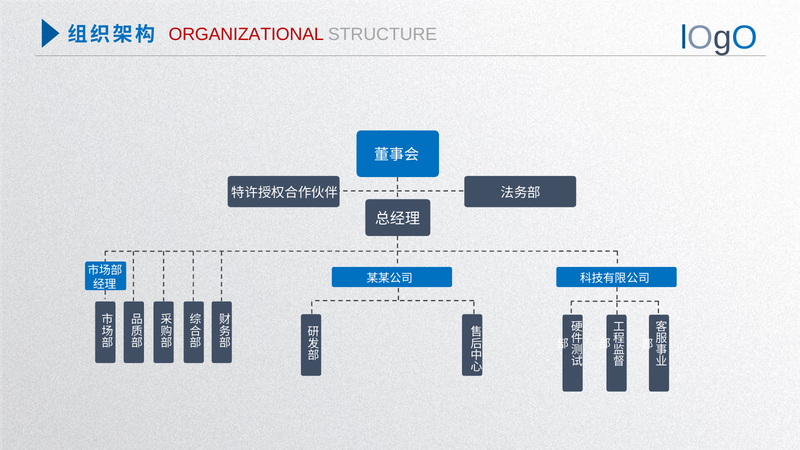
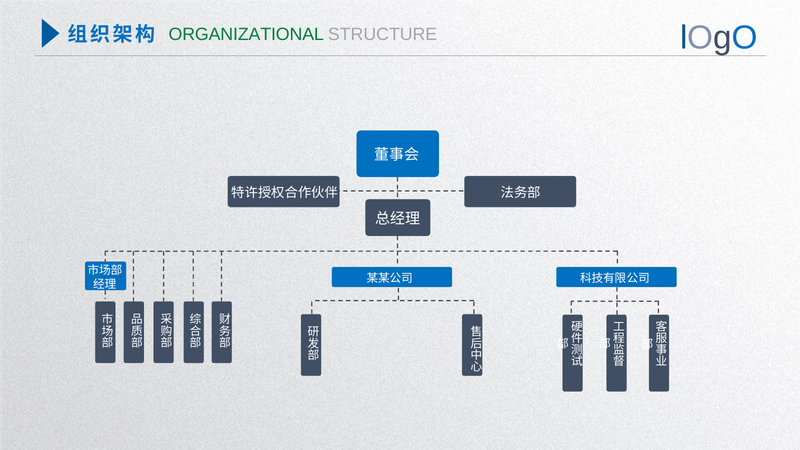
ORGANIZATIONAL colour: red -> green (246, 34)
